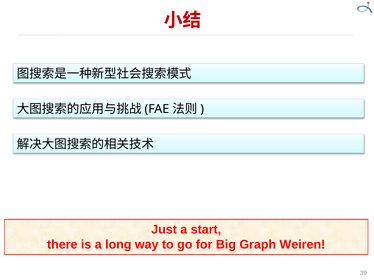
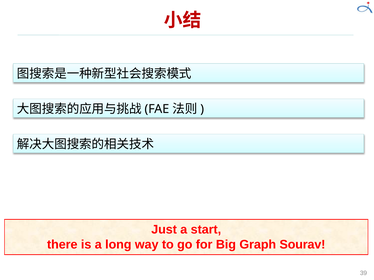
Weiren: Weiren -> Sourav (302, 245)
